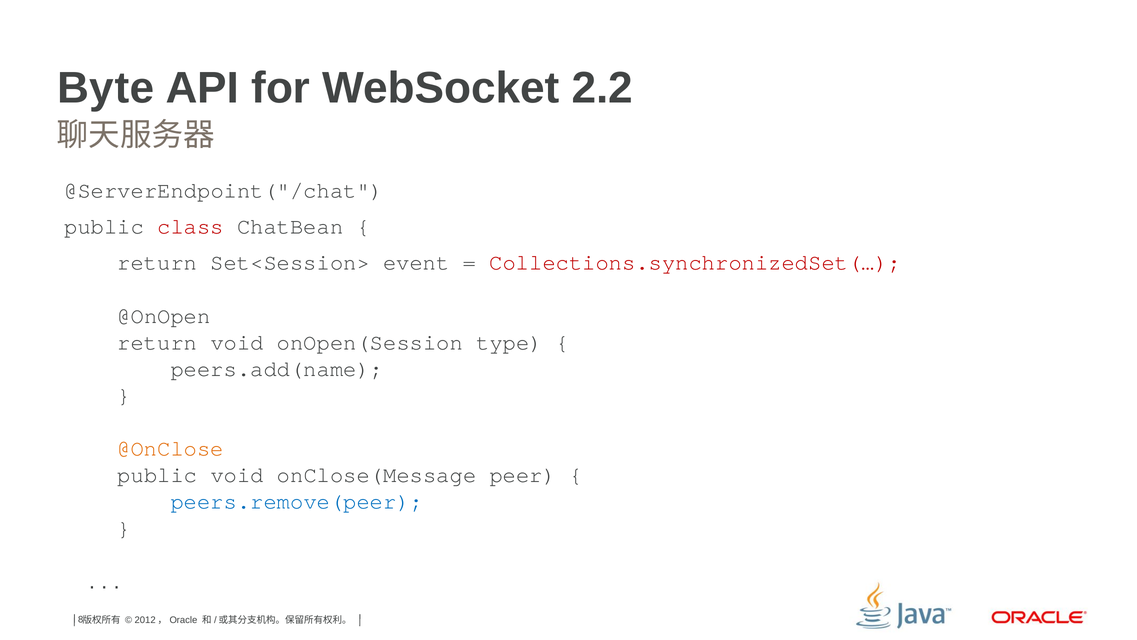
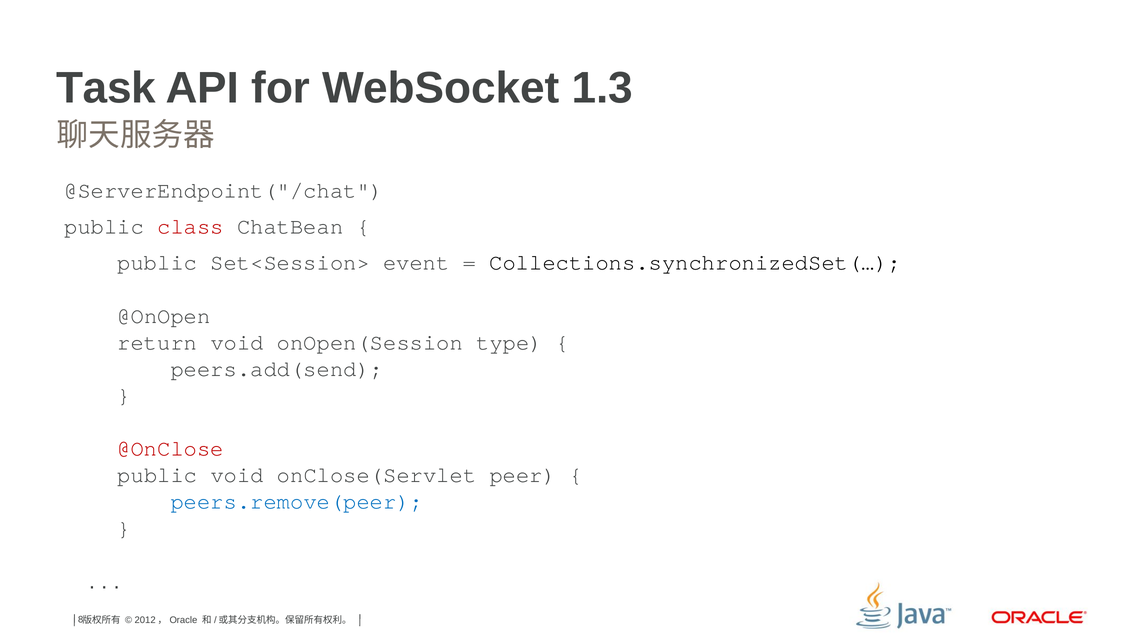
Byte: Byte -> Task (106, 88)
2.2: 2.2 -> 1.3 (602, 88)
return: return -> public (157, 262)
Collections.synchronizedSet(… colour: red -> black (695, 262)
peers.add(name: peers.add(name -> peers.add(send (277, 369)
@OnClose colour: orange -> red (171, 448)
onClose(Message: onClose(Message -> onClose(Servlet (377, 475)
